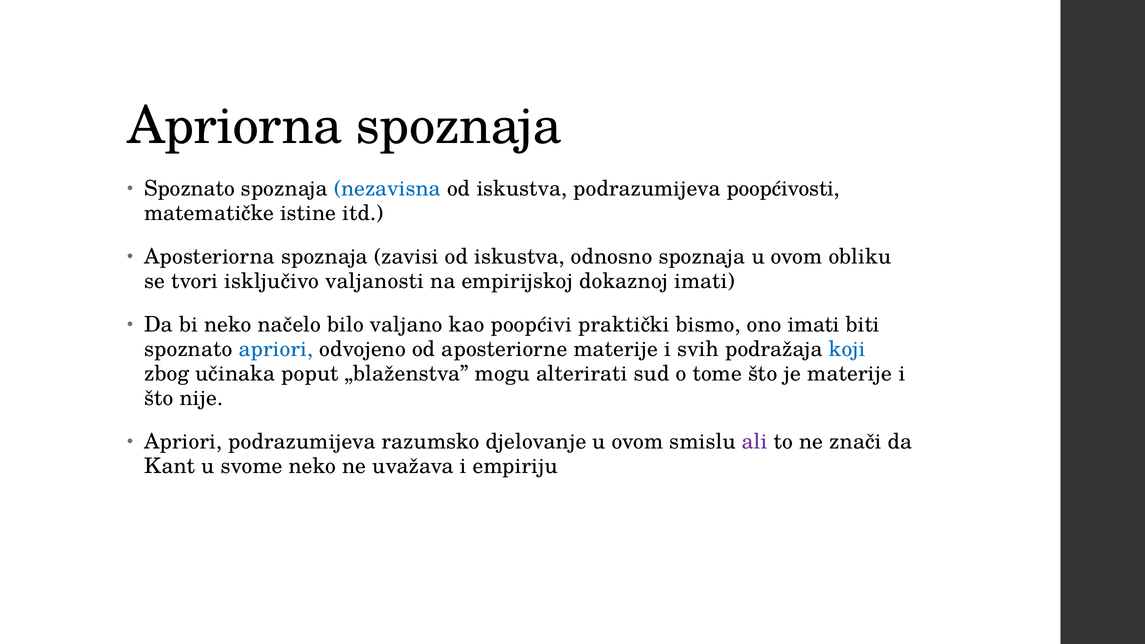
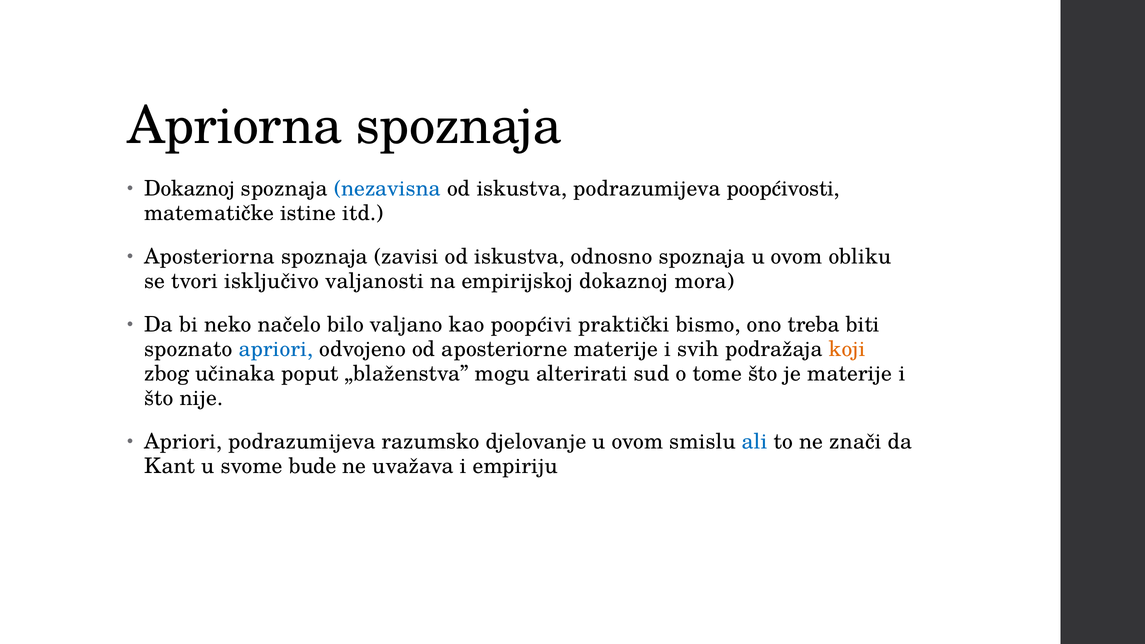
Spoznato: Spoznato -> Dokaznoj (190, 189)
dokaznoj imati: imati -> mora (705, 281)
ono imati: imati -> treba (814, 325)
koji colour: blue -> orange (847, 349)
ali colour: purple -> blue (755, 442)
svome neko: neko -> bude (313, 466)
